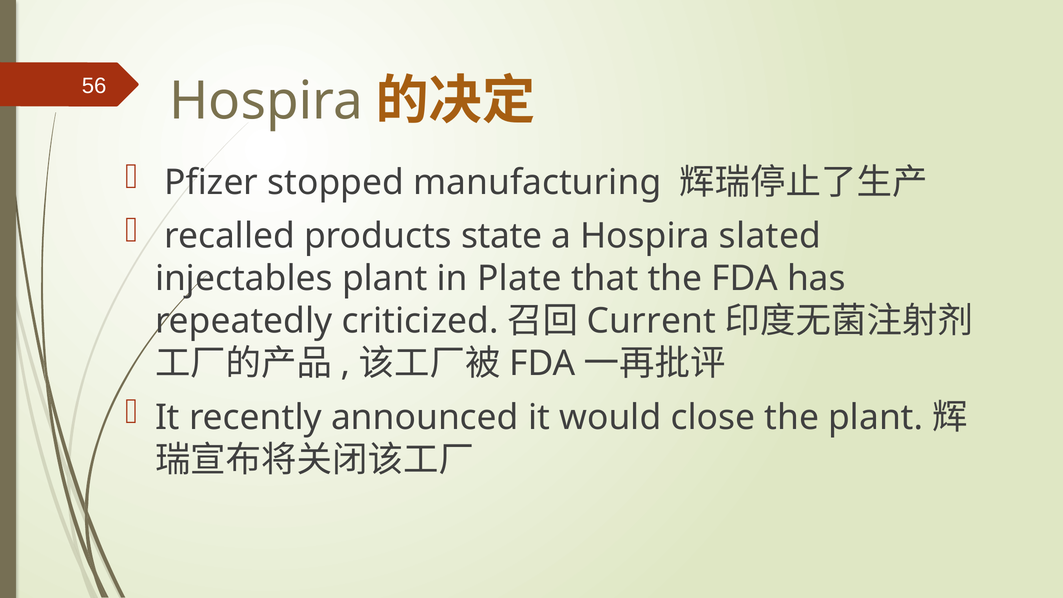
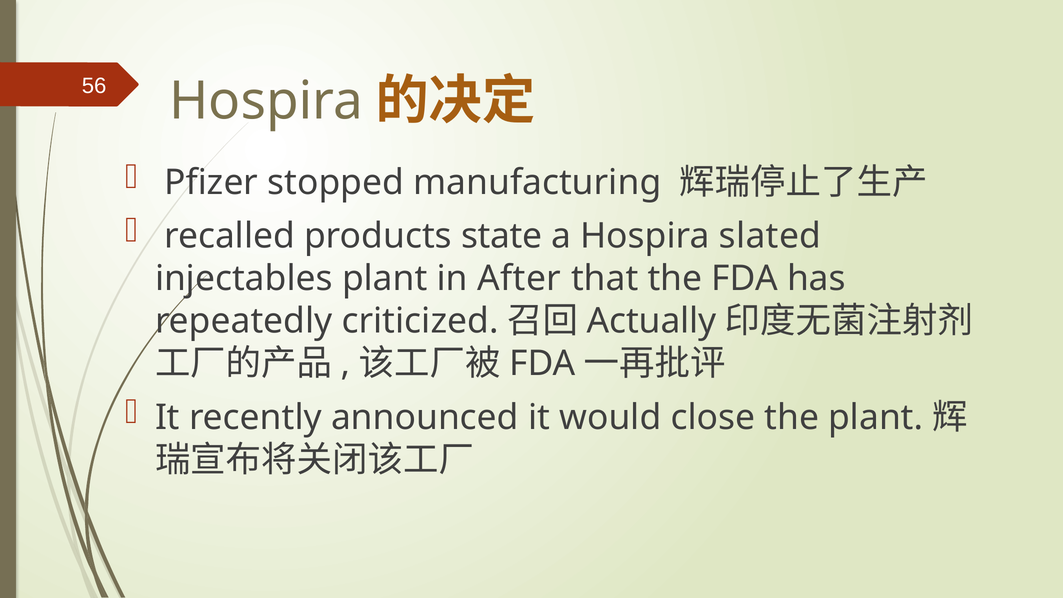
Plate: Plate -> After (519, 279)
Current: Current -> Actually (652, 321)
